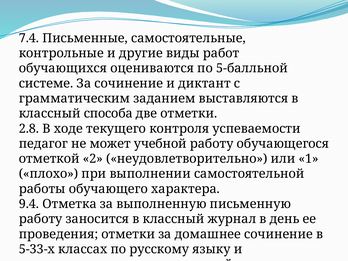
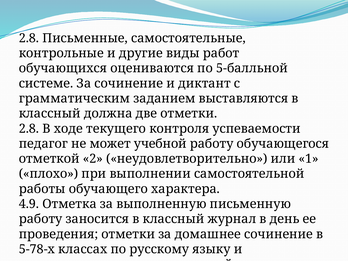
7.4: 7.4 -> 2.8 (29, 38)
способа: способа -> должна (108, 114)
9.4: 9.4 -> 4.9 (29, 204)
5-33-х: 5-33-х -> 5-78-х (37, 249)
